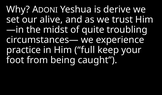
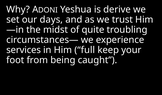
alive: alive -> days (51, 20)
practice: practice -> services (24, 50)
